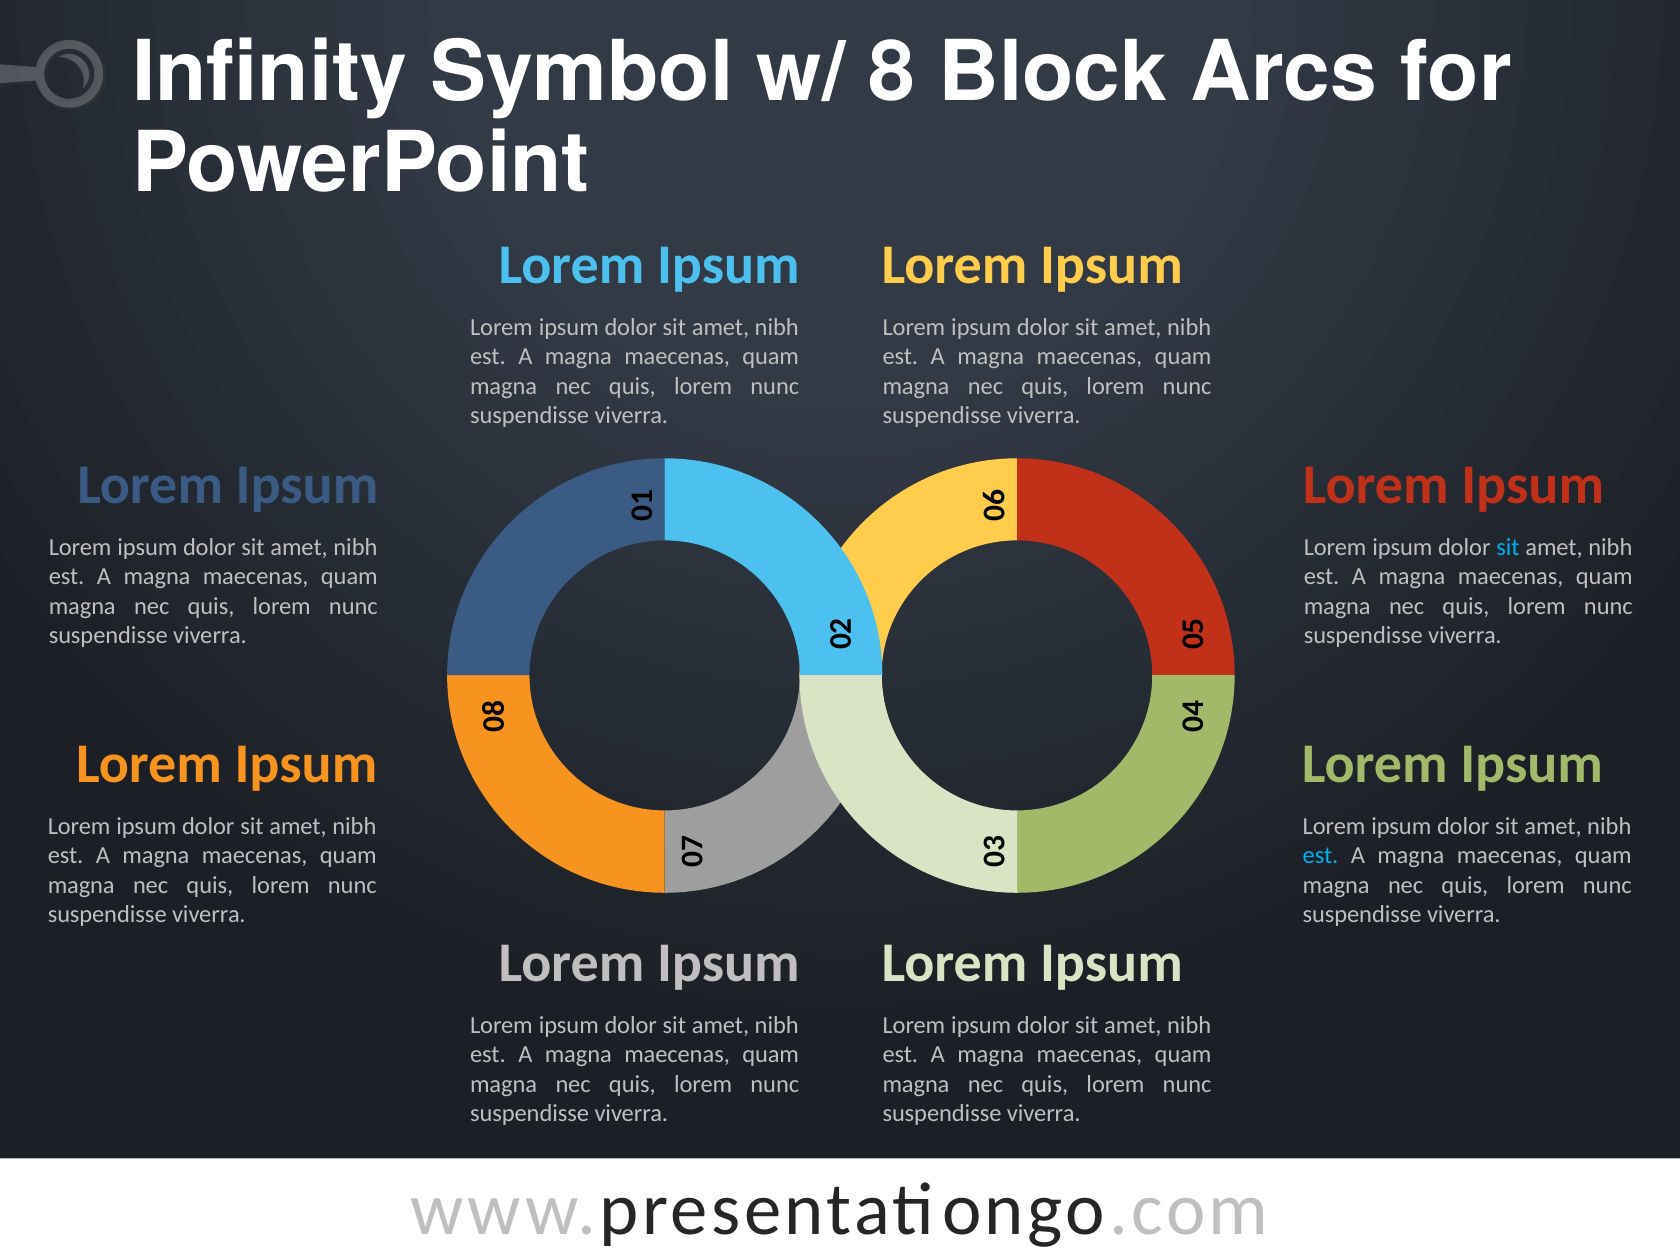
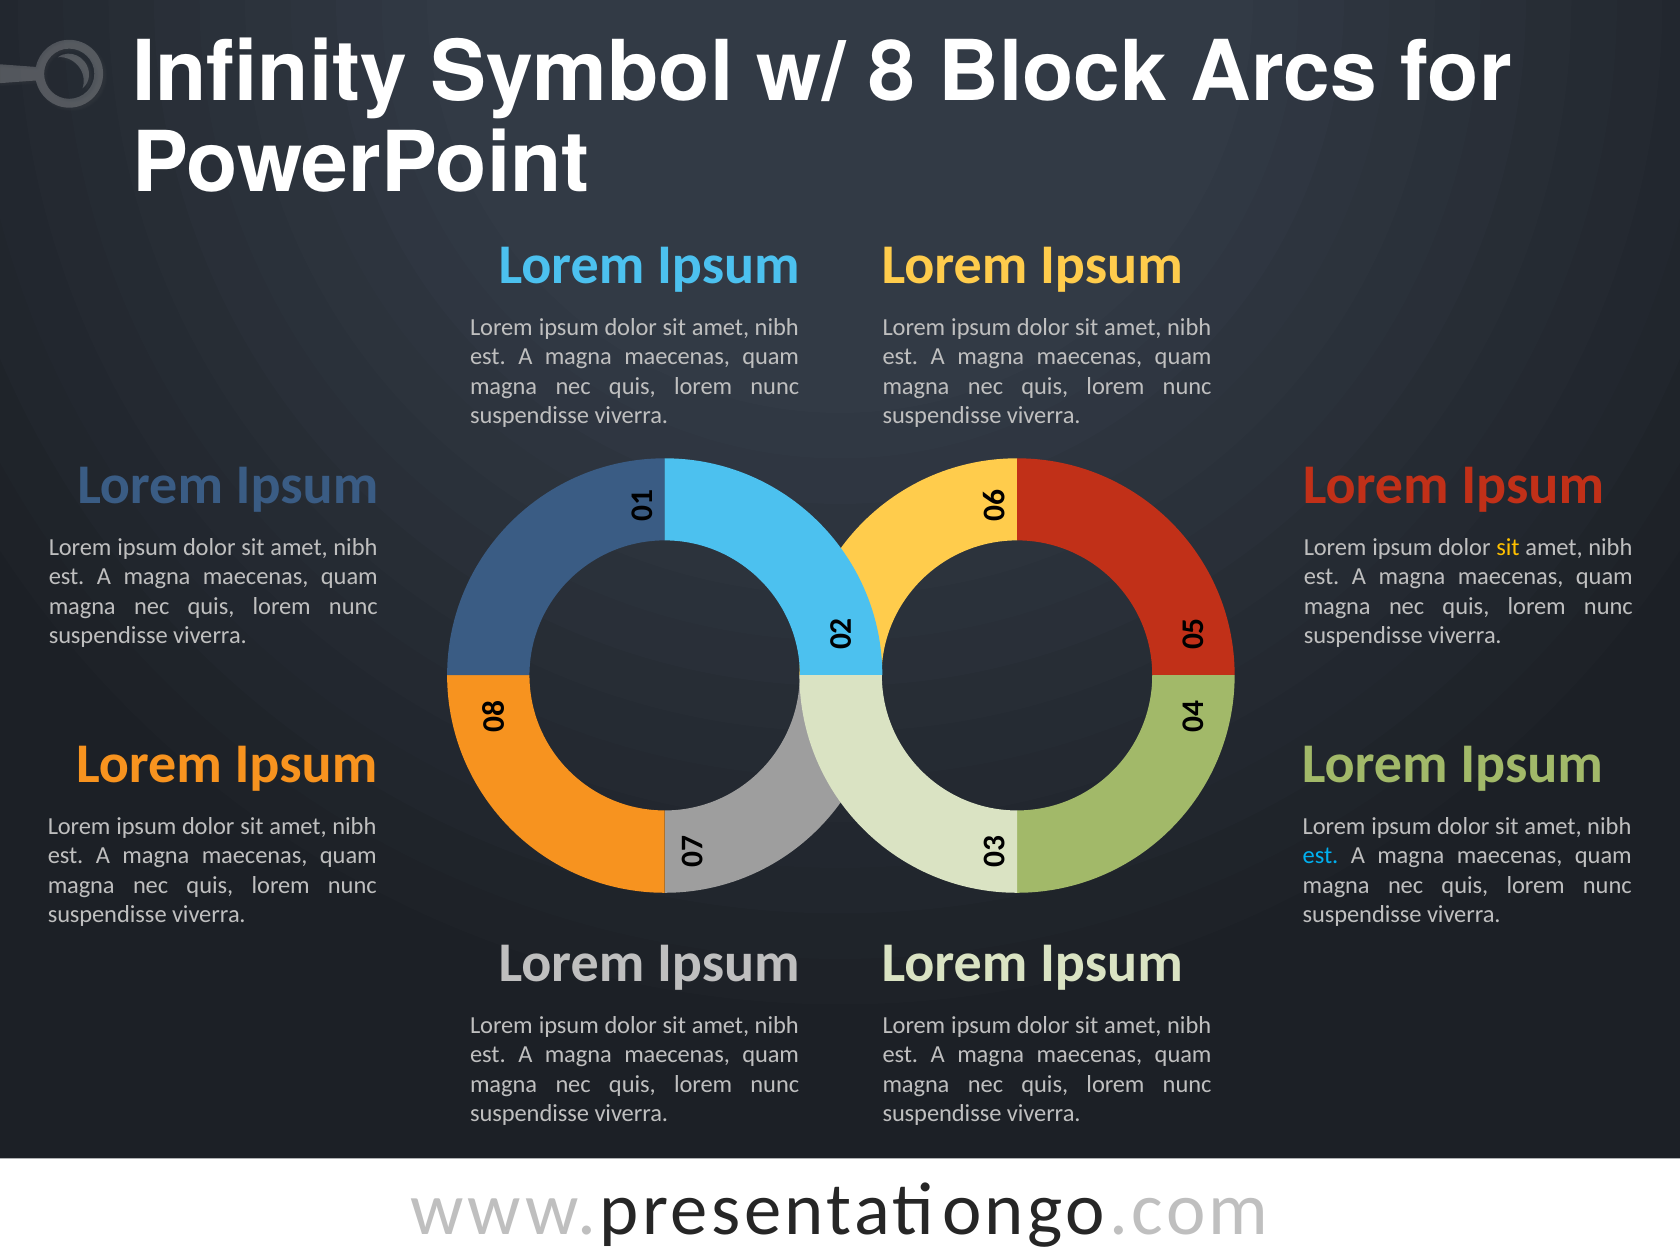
sit colour: light blue -> yellow (1508, 548)
